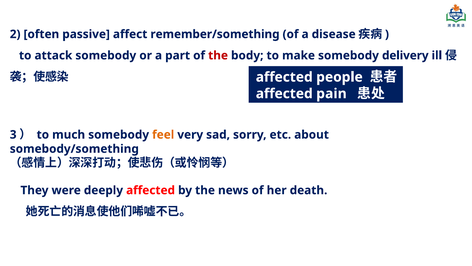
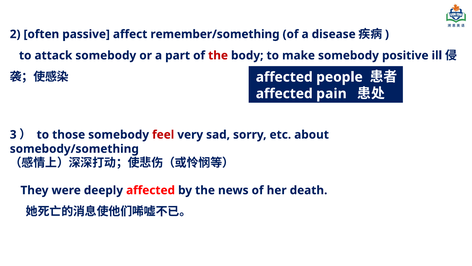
delivery: delivery -> positive (405, 55)
much: much -> those (69, 134)
feel colour: orange -> red (163, 134)
